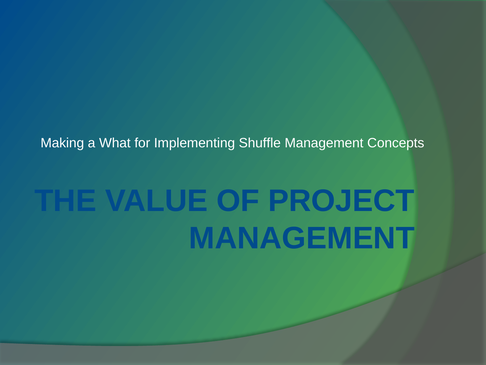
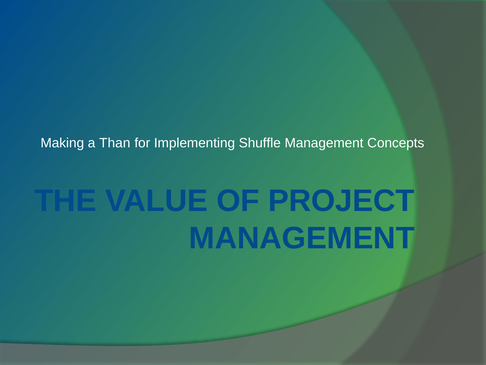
What: What -> Than (115, 143)
